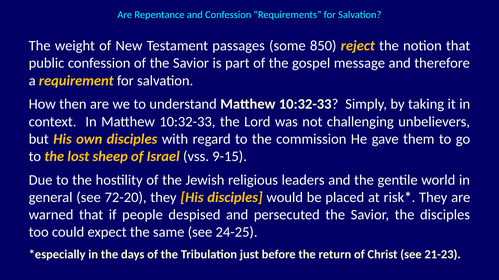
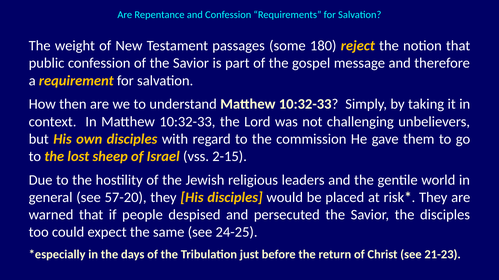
850: 850 -> 180 (323, 46)
9-15: 9-15 -> 2-15 (230, 157)
72-20: 72-20 -> 57-20 (126, 198)
